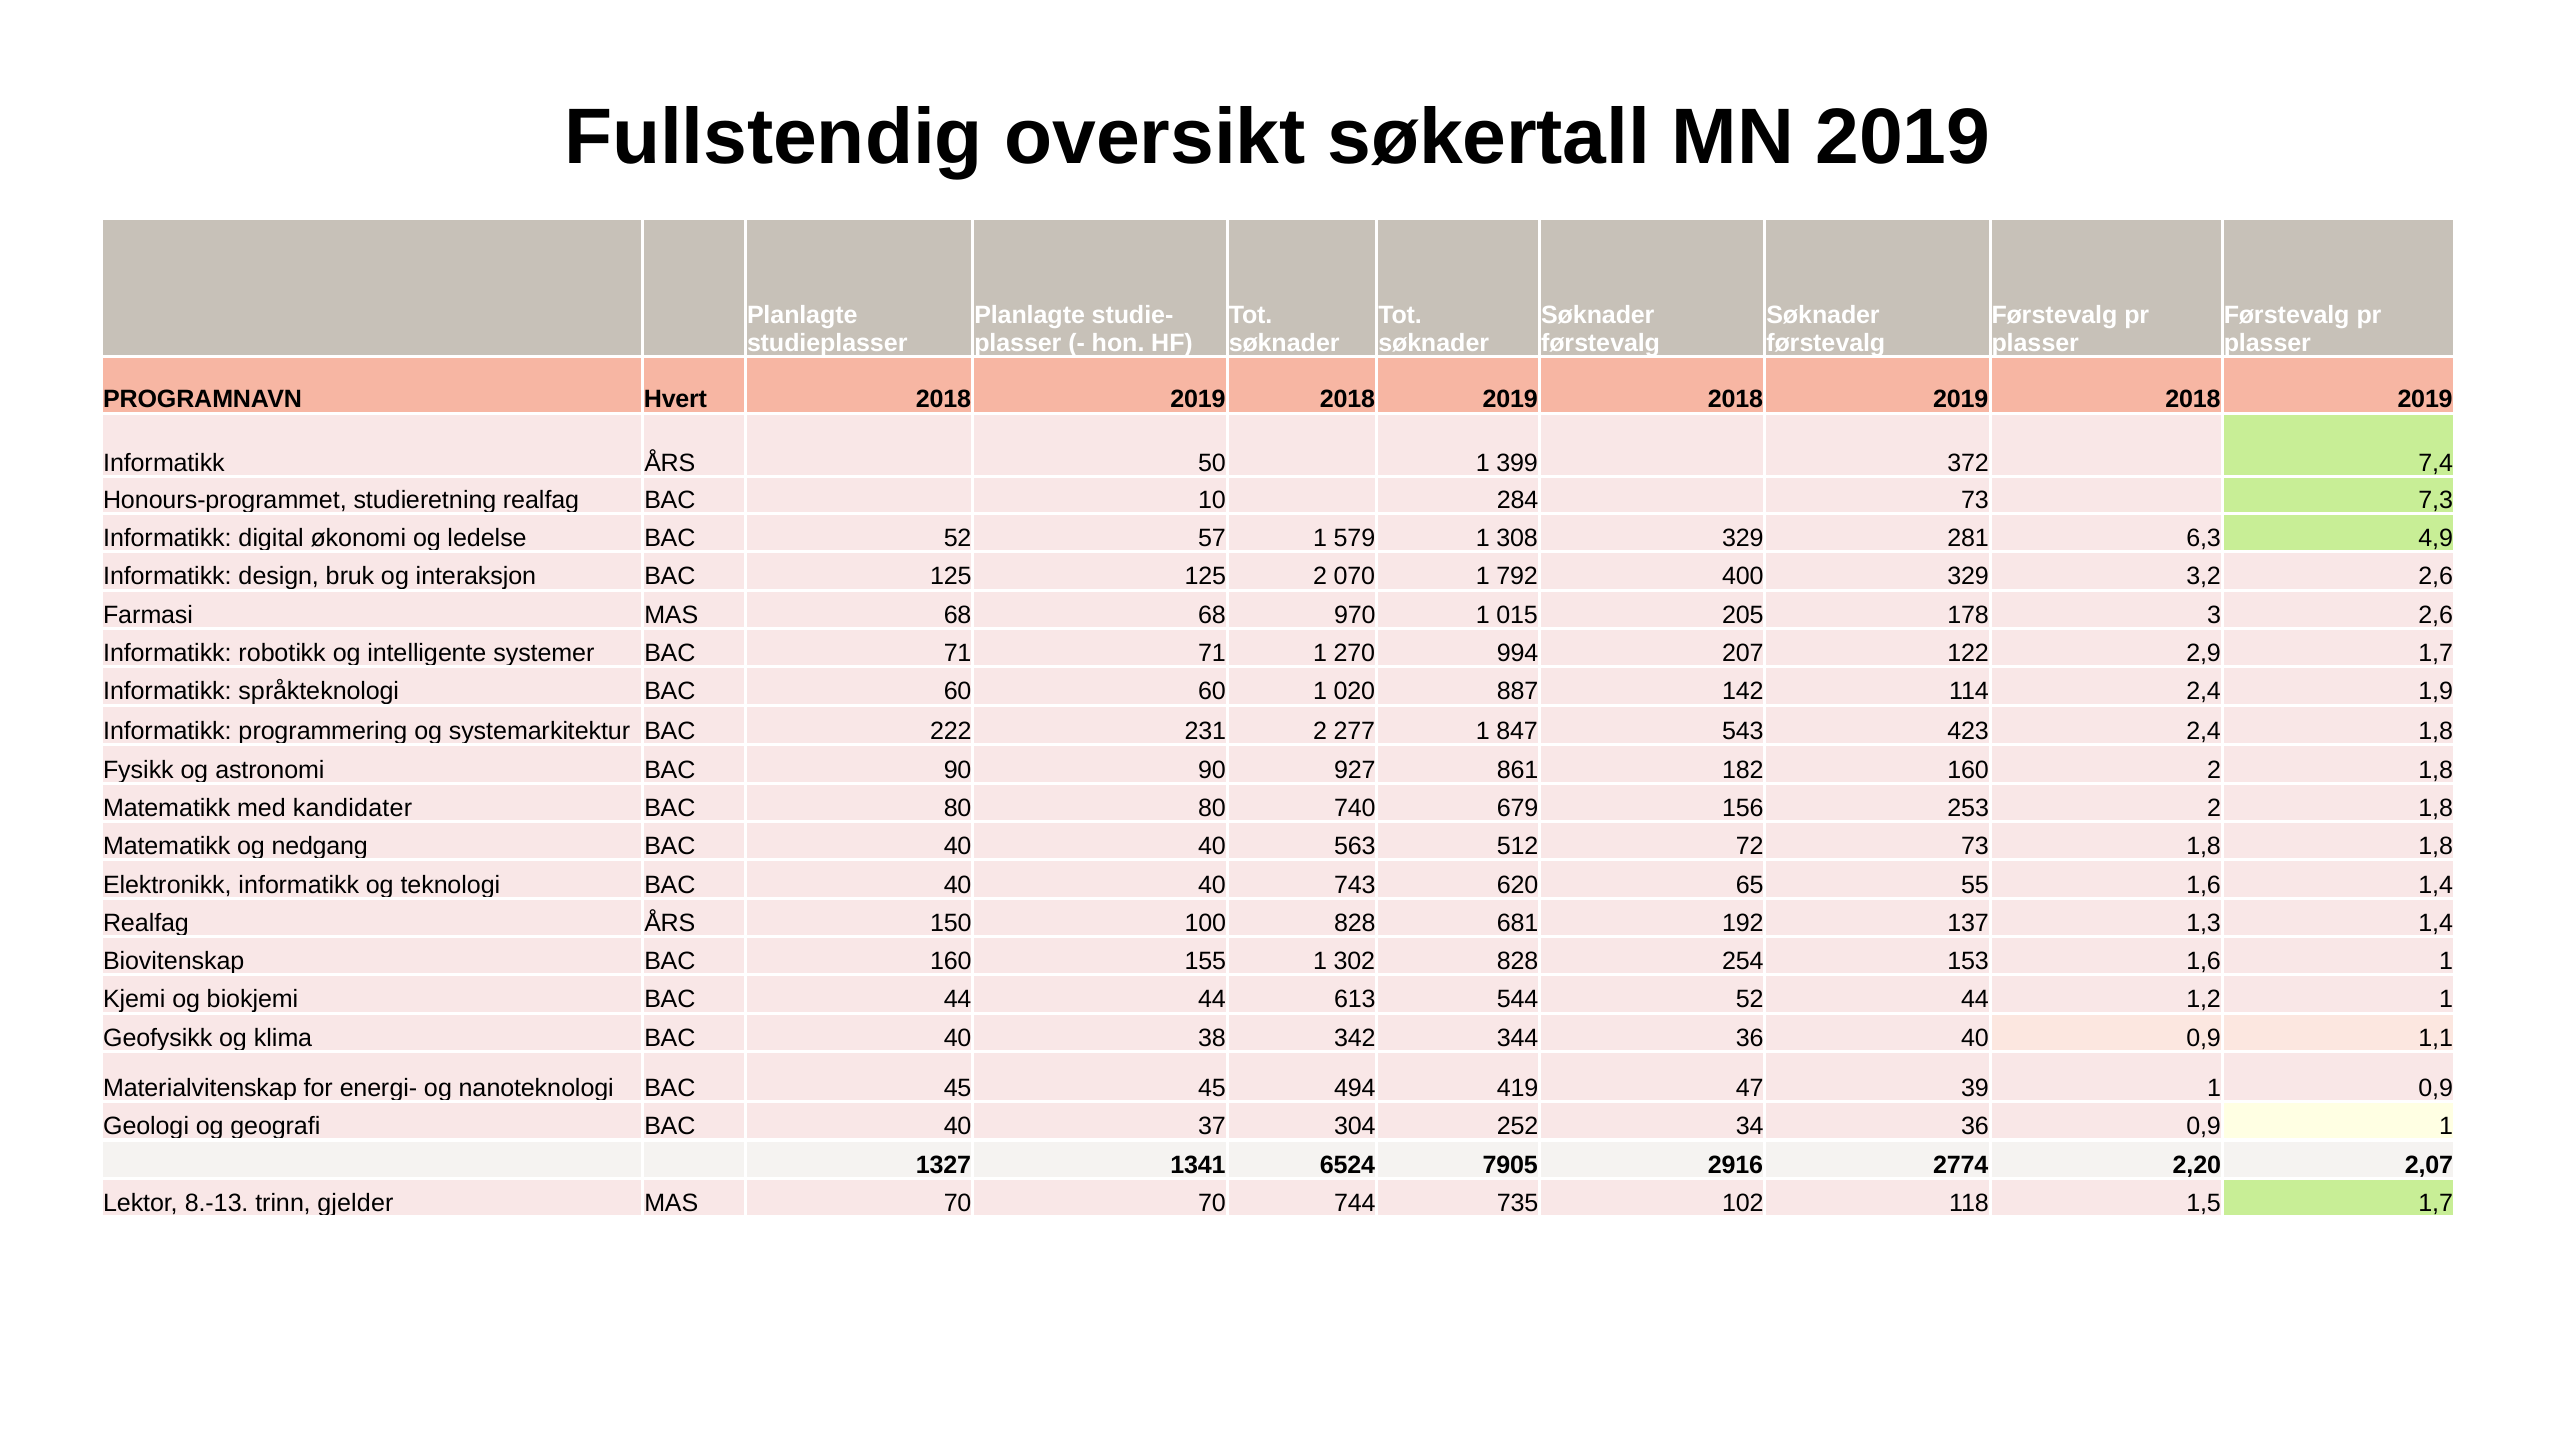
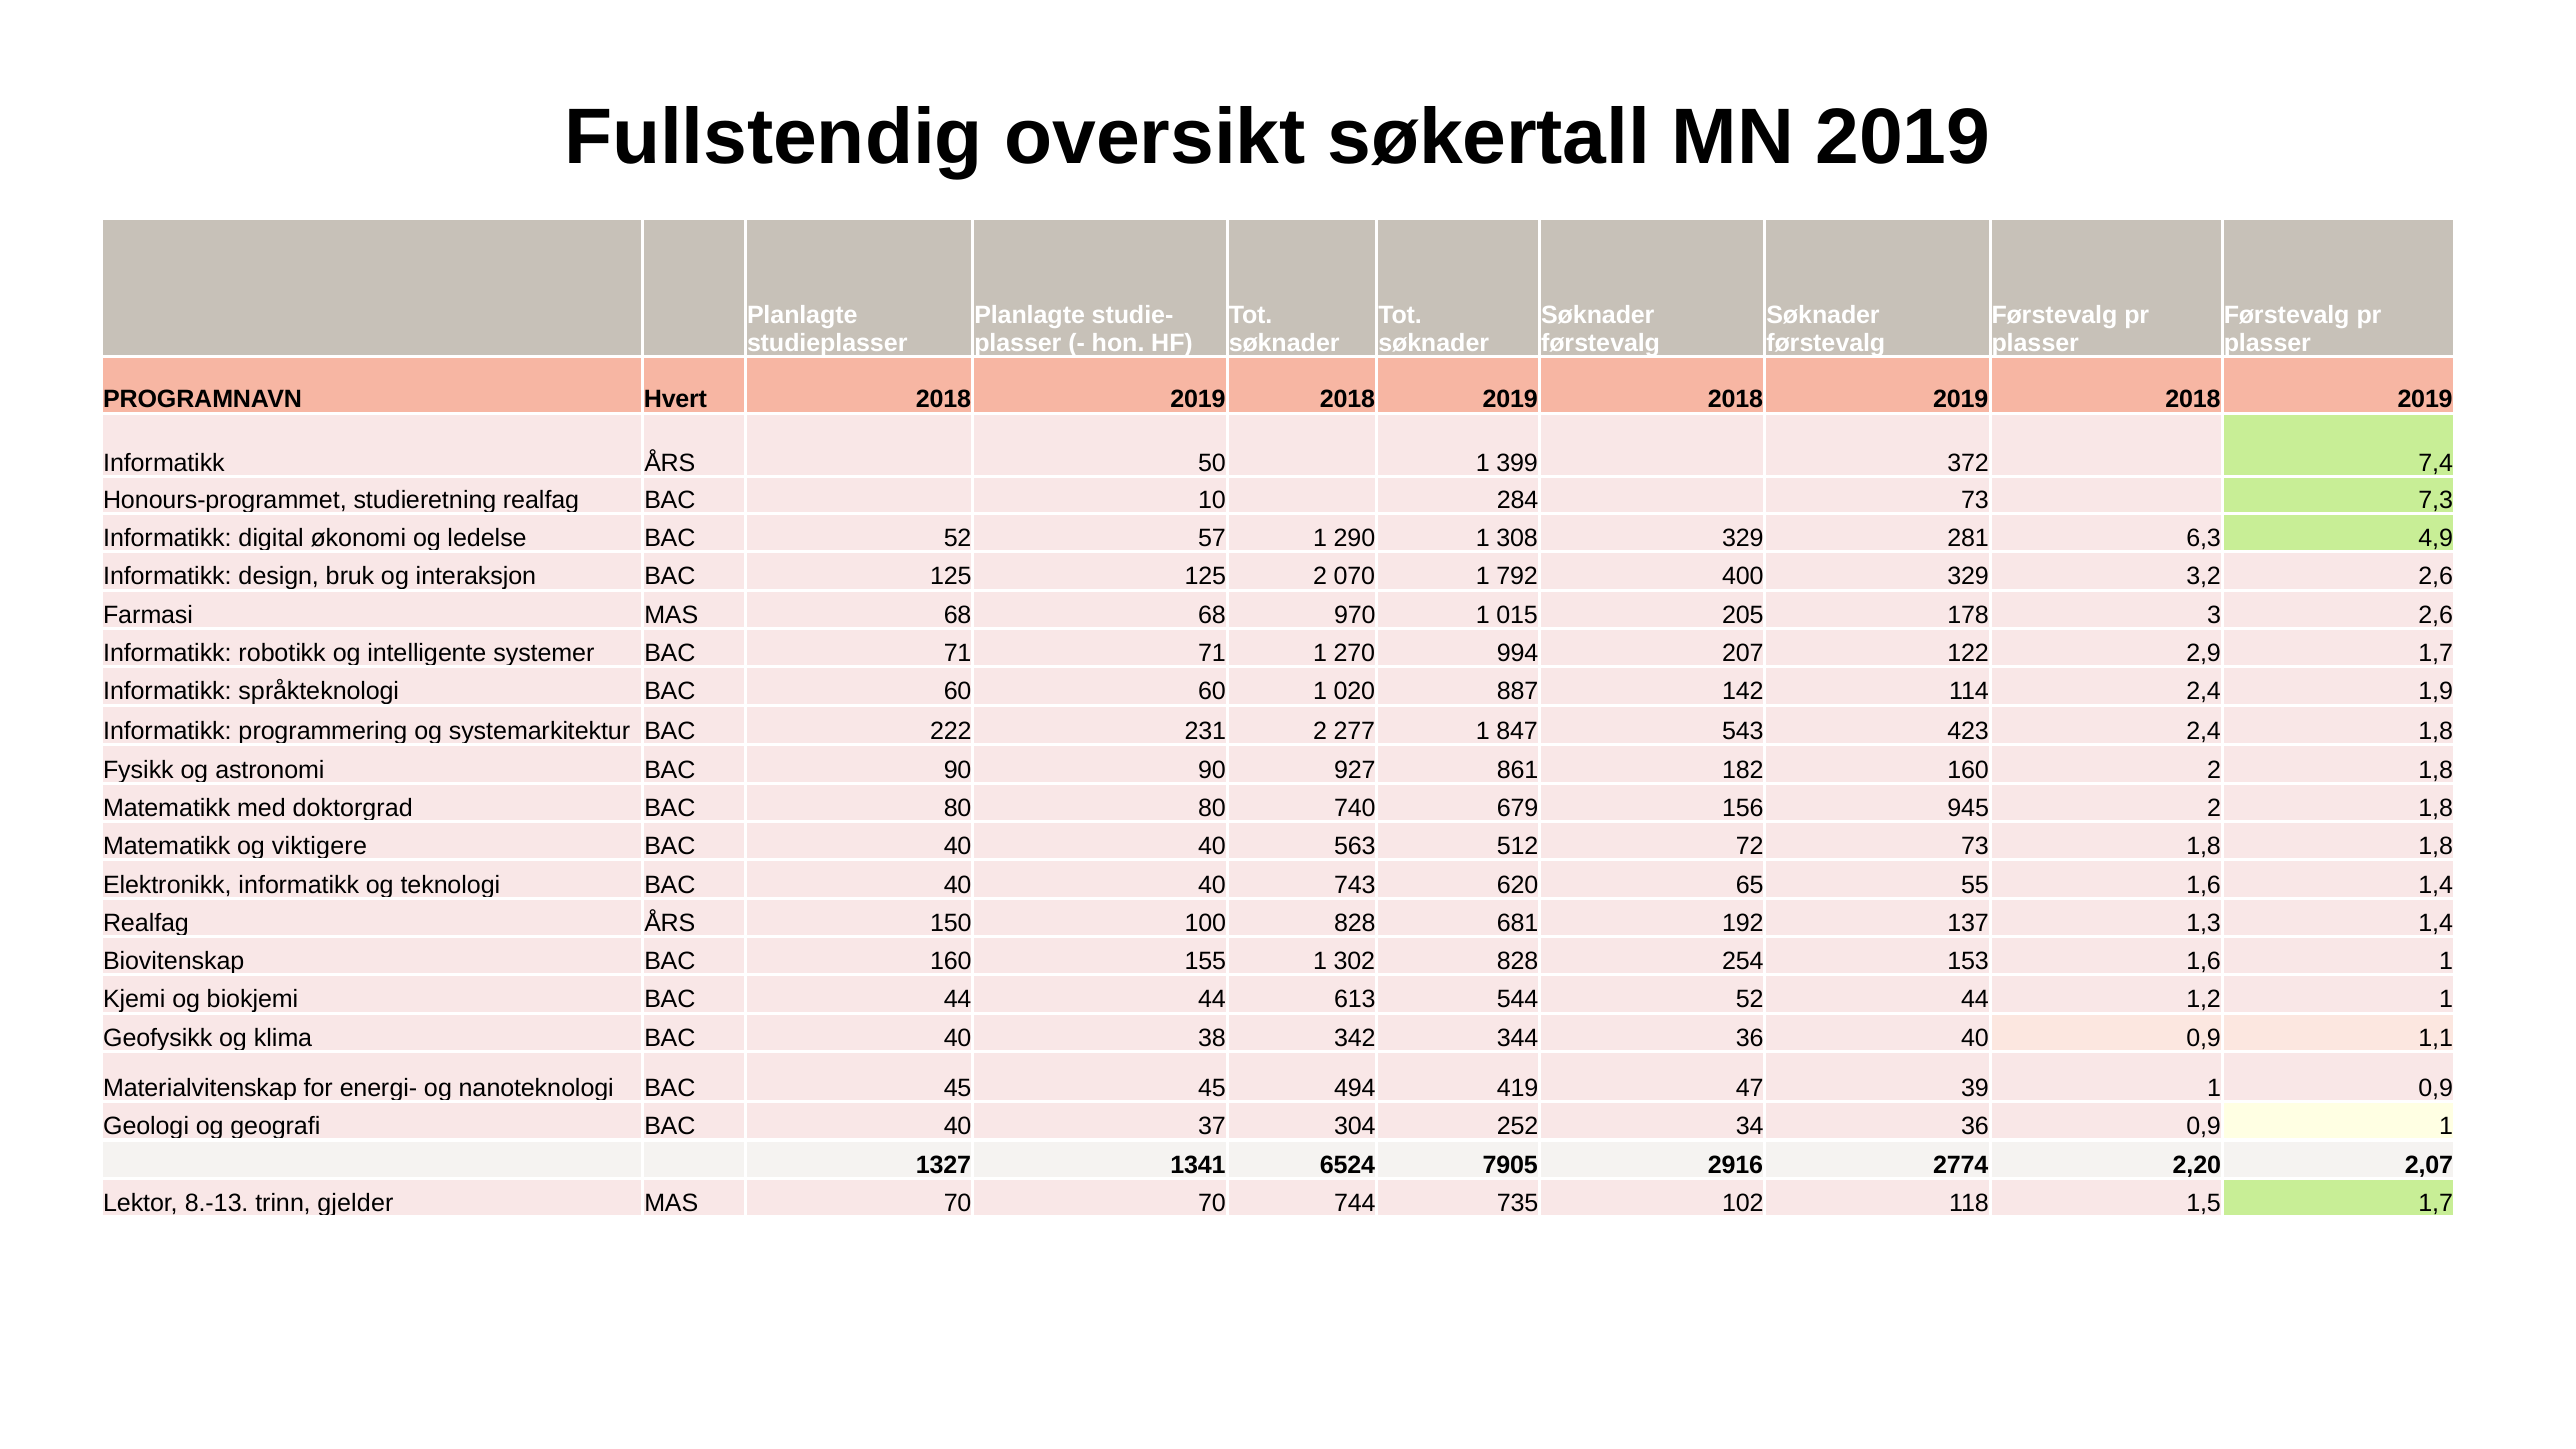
579: 579 -> 290 (1354, 538)
kandidater: kandidater -> doktorgrad (353, 808)
253: 253 -> 945 (1968, 808)
nedgang: nedgang -> viktigere (319, 847)
